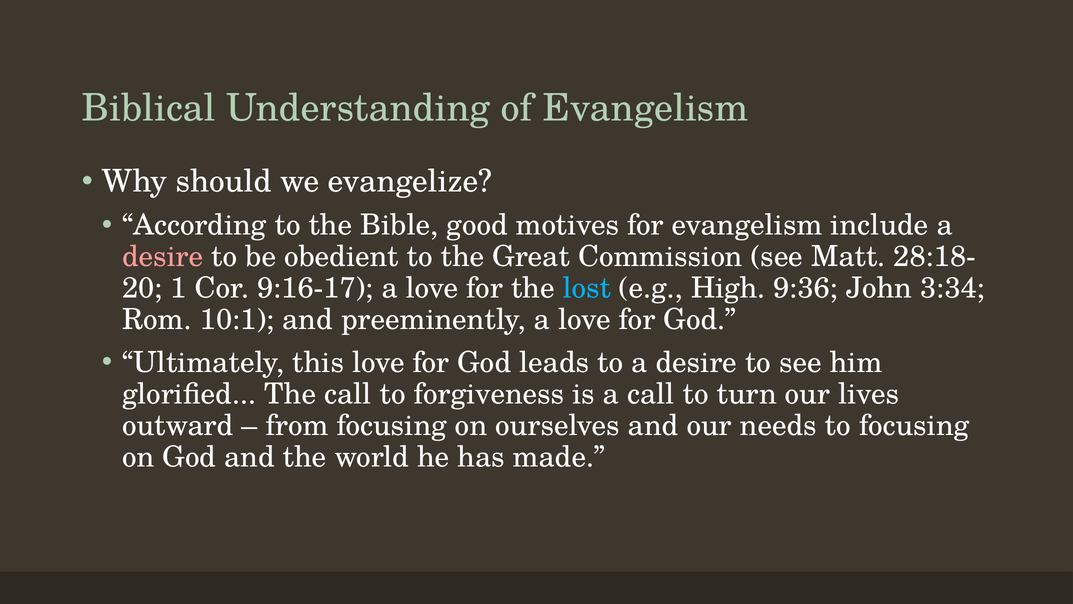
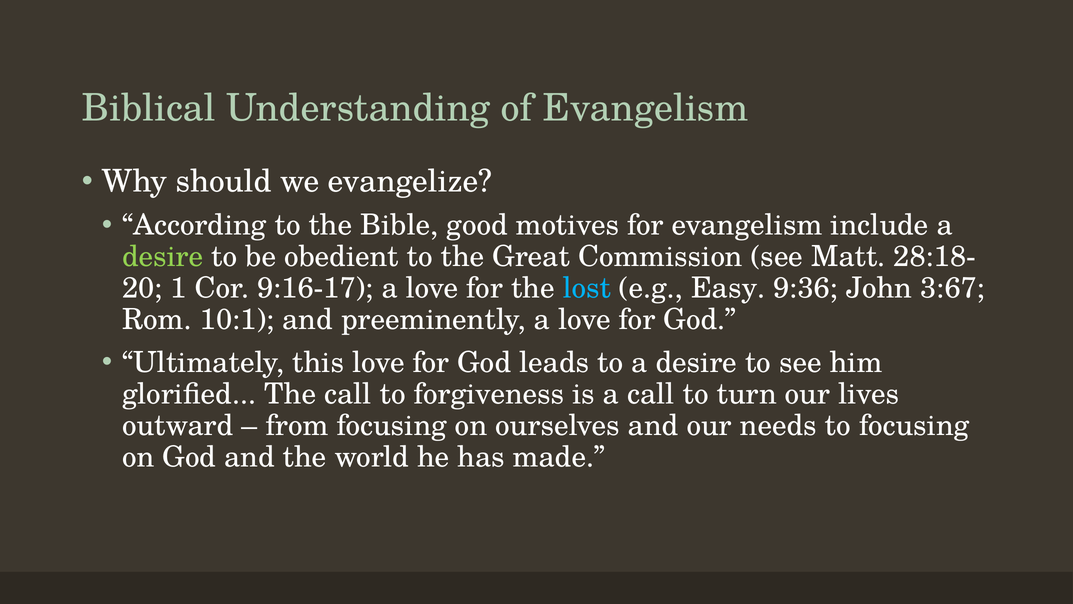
desire colour: pink -> light green (163, 257)
High: High -> Easy (728, 288)
3:34: 3:34 -> 3:67 (953, 288)
